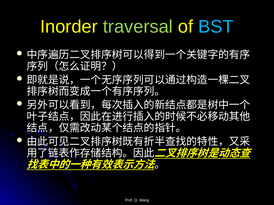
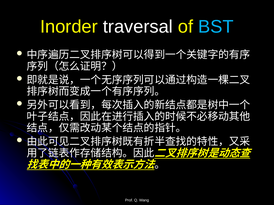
traversal colour: light green -> white (138, 27)
